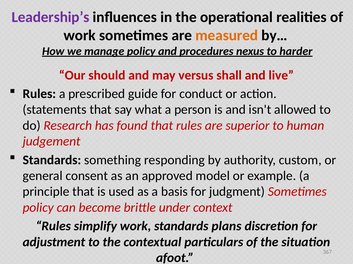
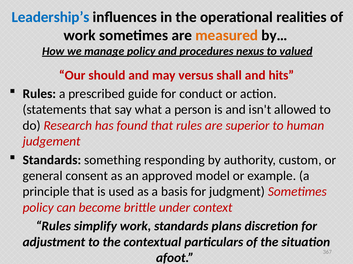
Leadership’s colour: purple -> blue (50, 17)
harder: harder -> valued (296, 51)
live: live -> hits (281, 75)
